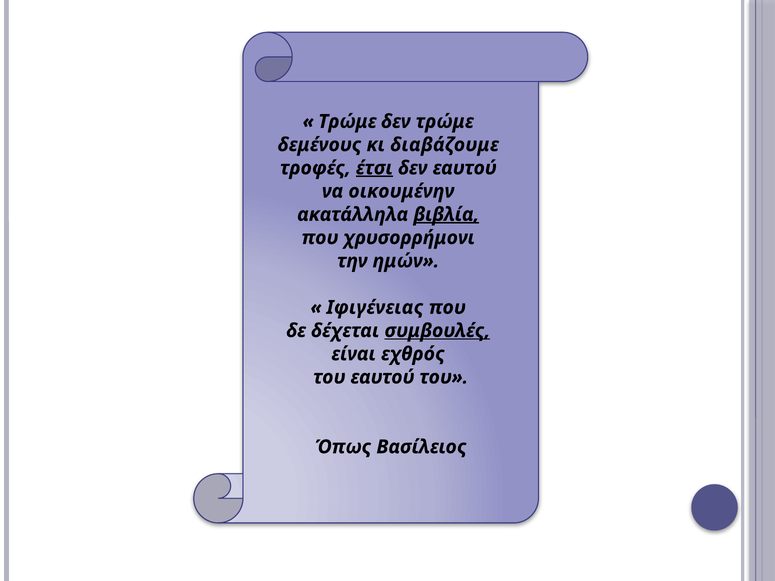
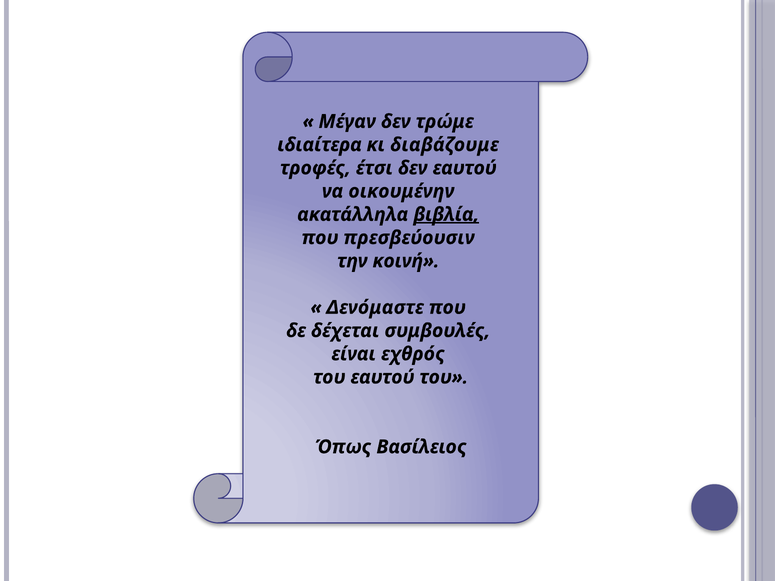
Τρώμε: Τρώμε -> Μέγαν (347, 122)
δεμένους: δεμένους -> ιδιαίτερα (320, 145)
έτσι underline: present -> none (374, 168)
χρυσορρήμονι: χρυσορρήμονι -> πρεσβεύουσιν (409, 238)
ημών: ημών -> κοινή (406, 261)
Ιφιγένειας: Ιφιγένειας -> Δενόμαστε (375, 308)
συμβουλές underline: present -> none (437, 331)
